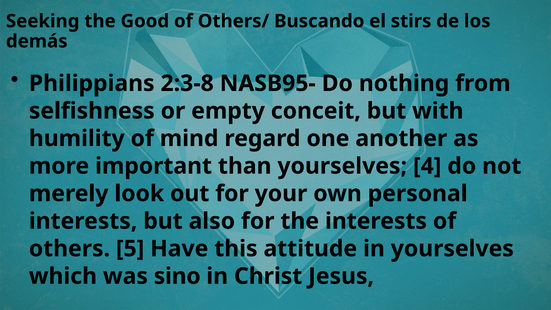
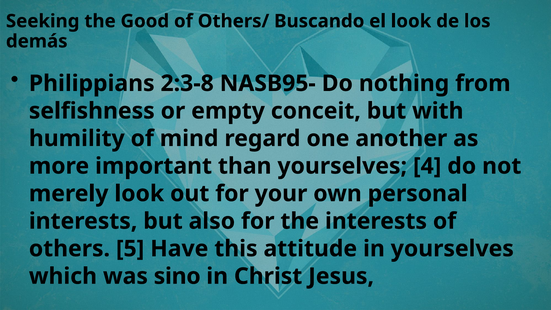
el stirs: stirs -> look (411, 21)
